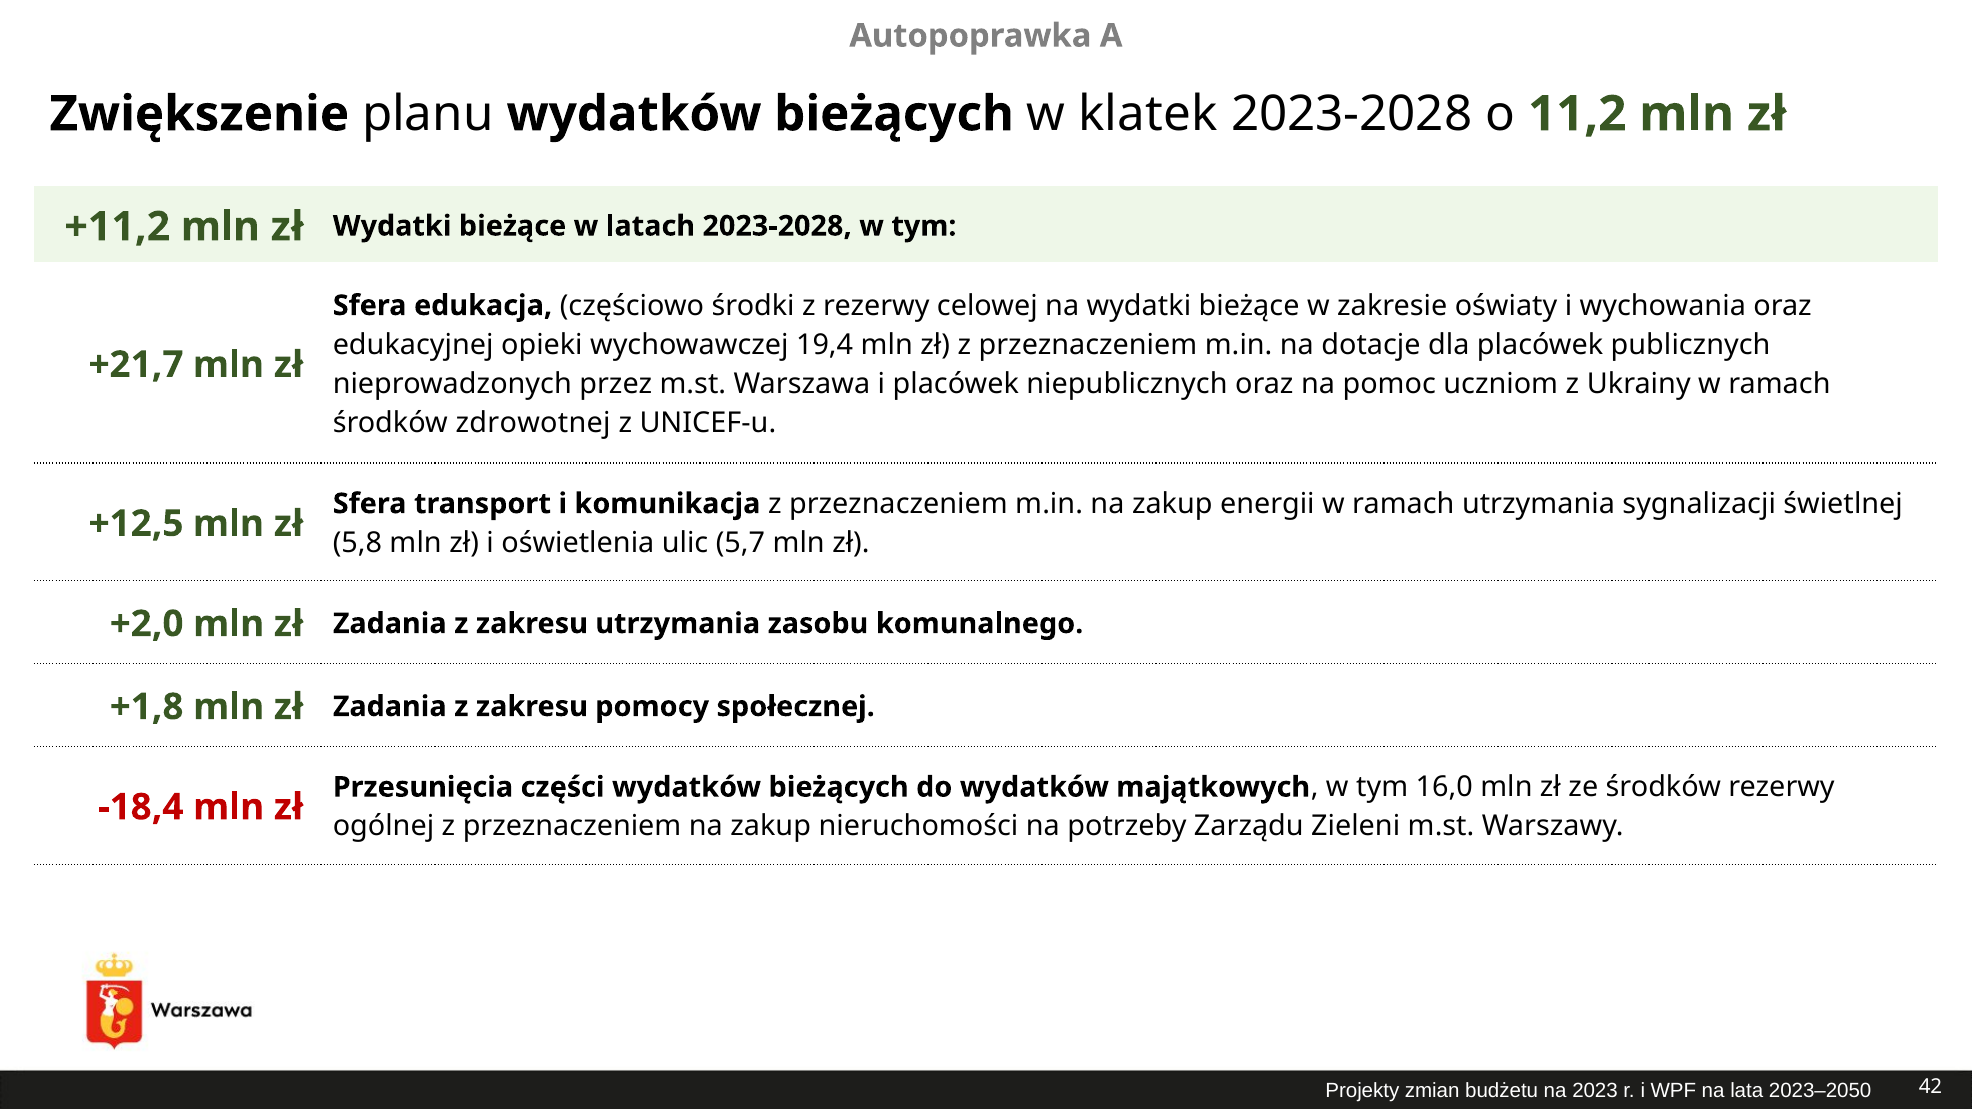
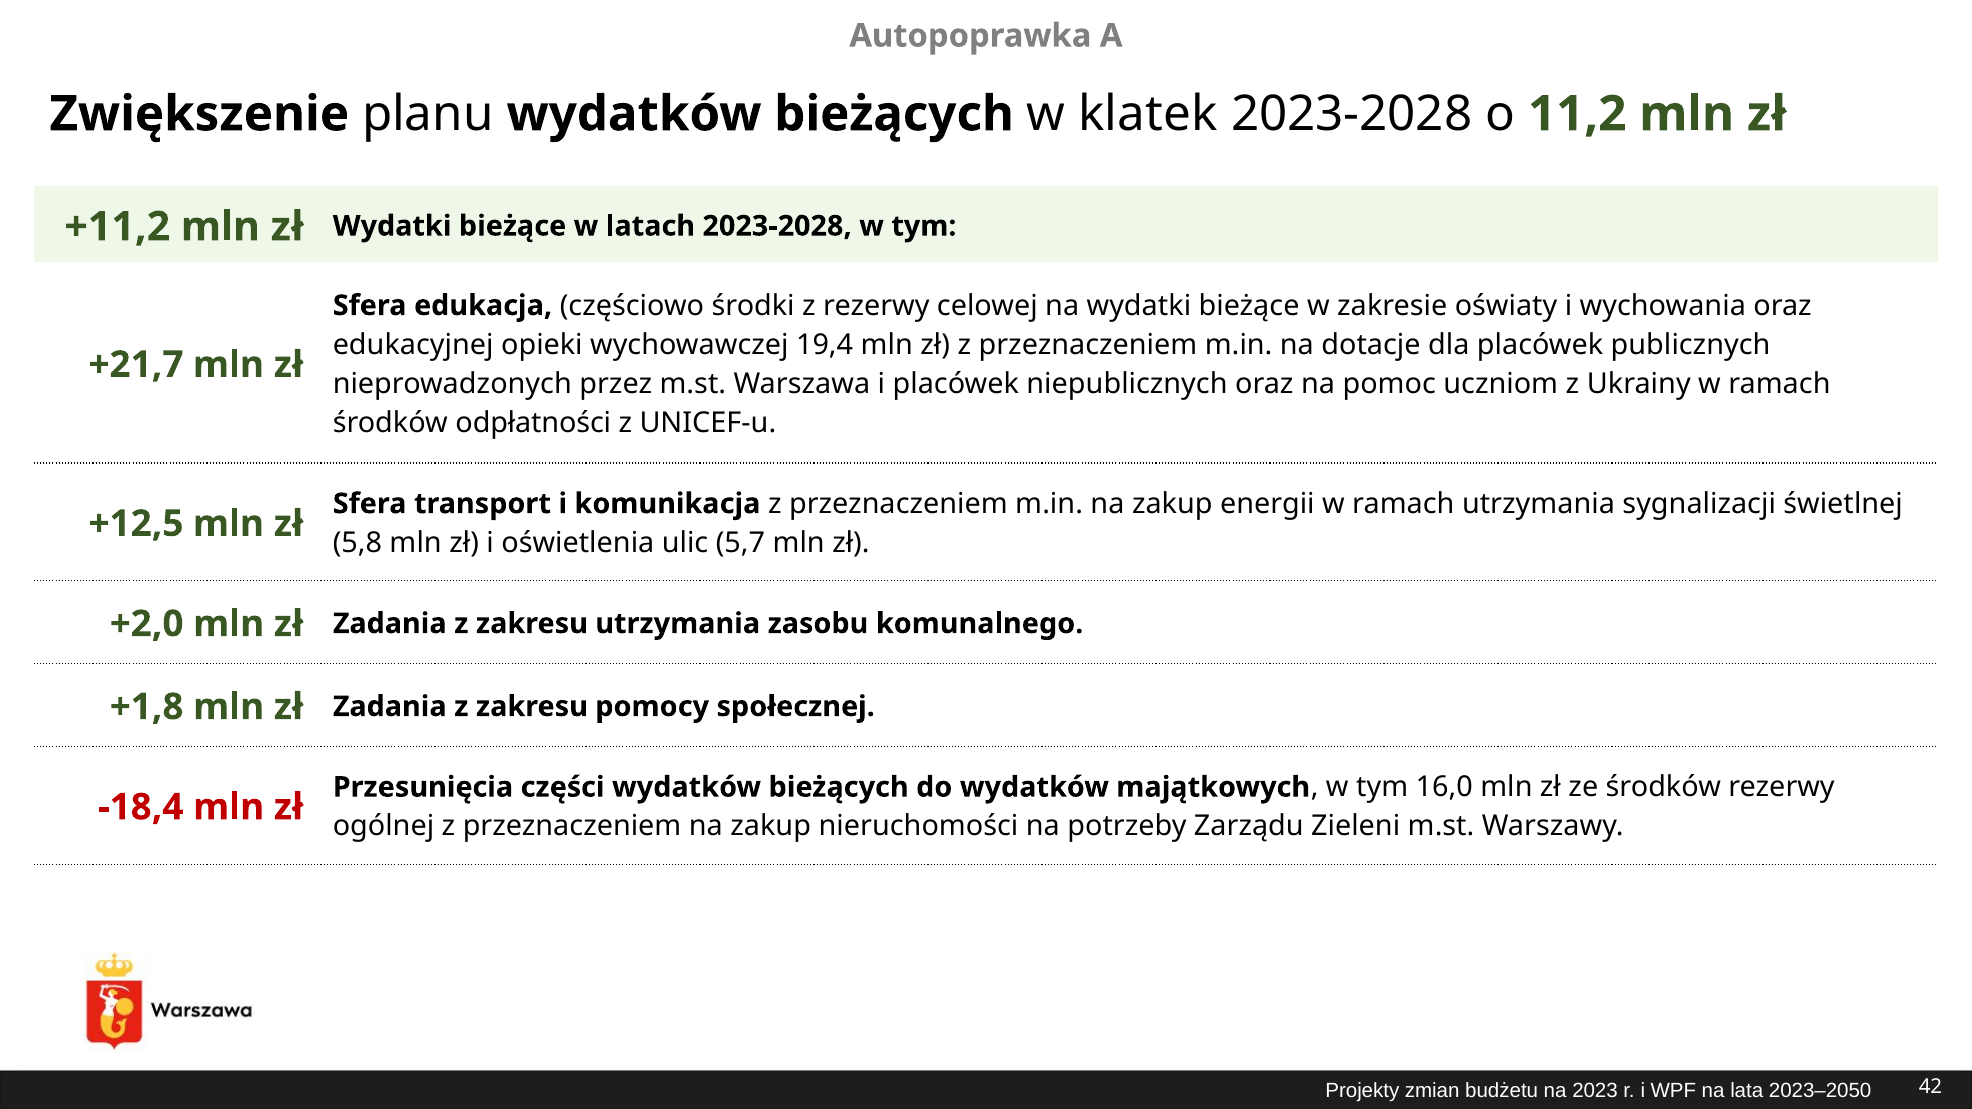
zdrowotnej: zdrowotnej -> odpłatności (533, 423)
